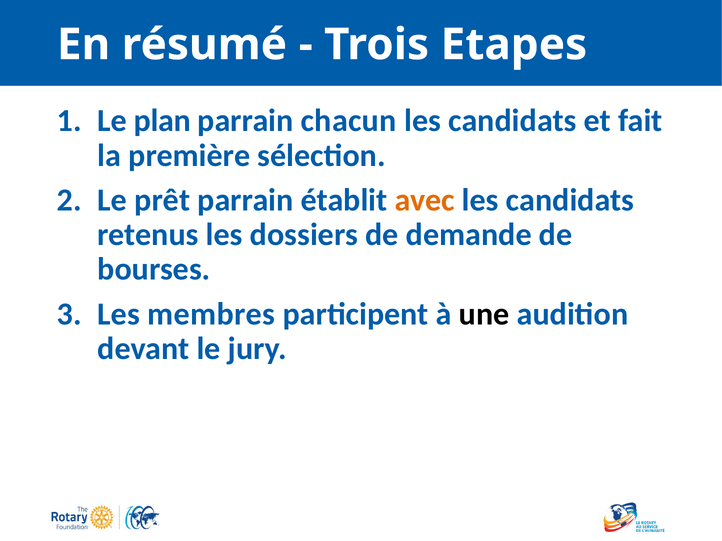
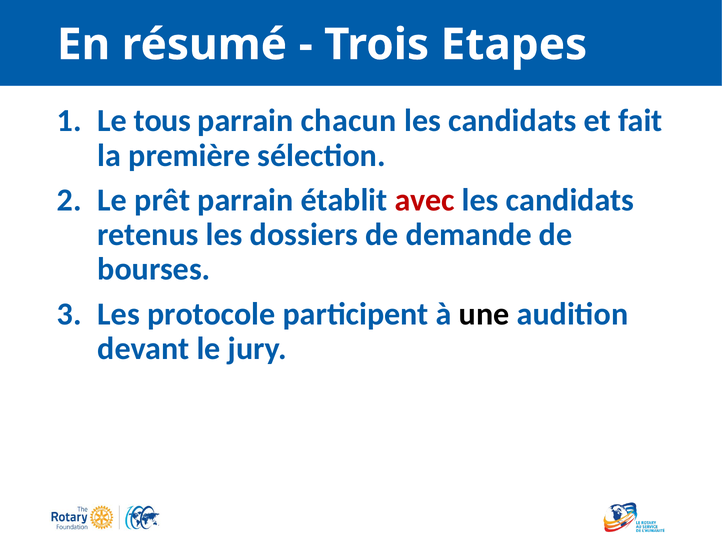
plan: plan -> tous (162, 121)
avec colour: orange -> red (425, 200)
membres: membres -> protocole (211, 314)
